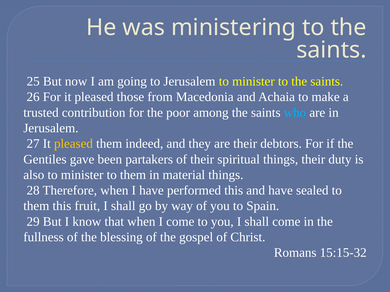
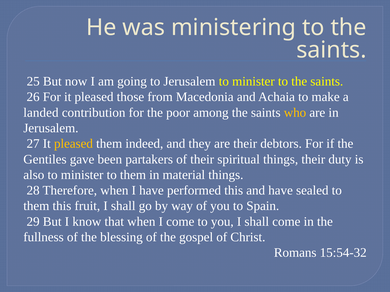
trusted: trusted -> landed (41, 113)
who colour: light blue -> yellow (295, 113)
15:15-32: 15:15-32 -> 15:54-32 (343, 253)
